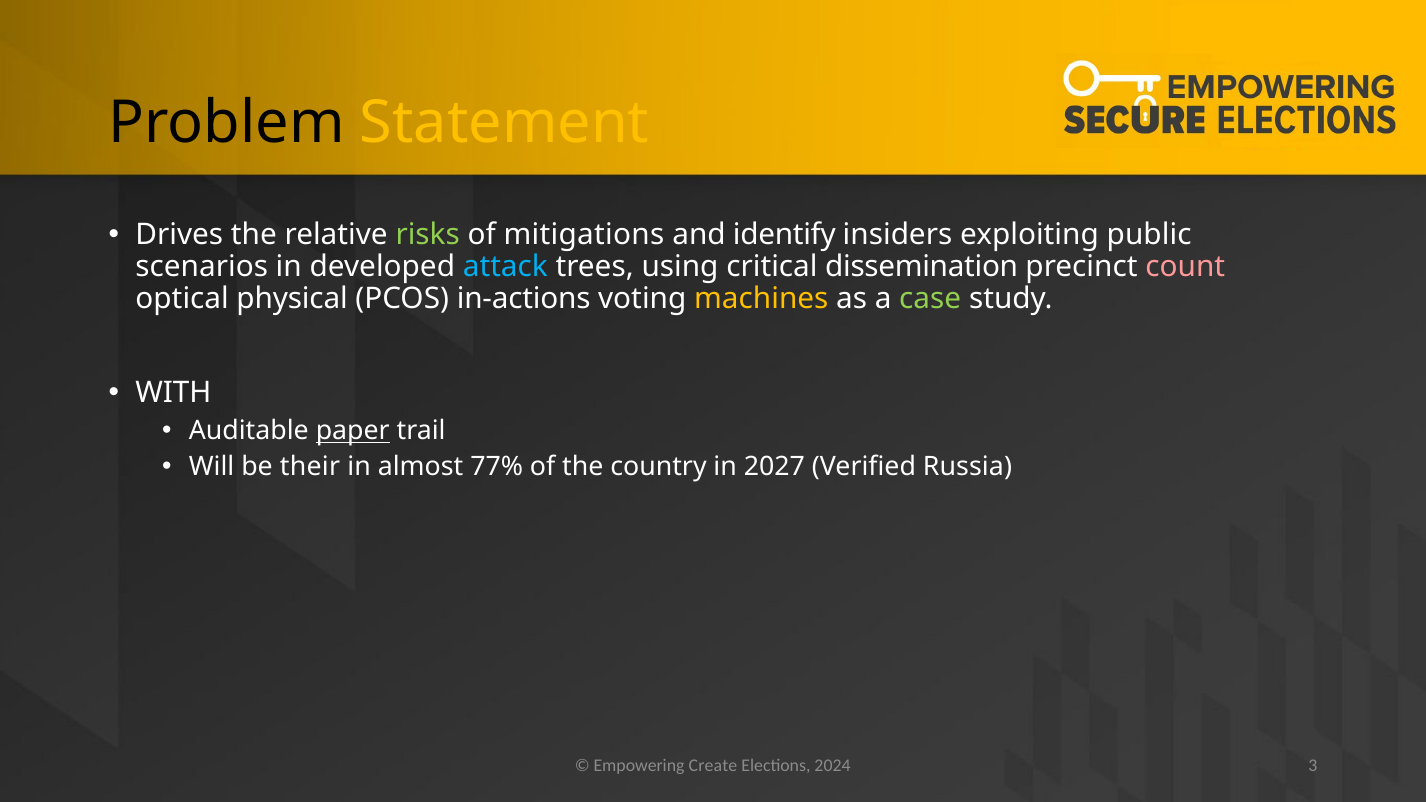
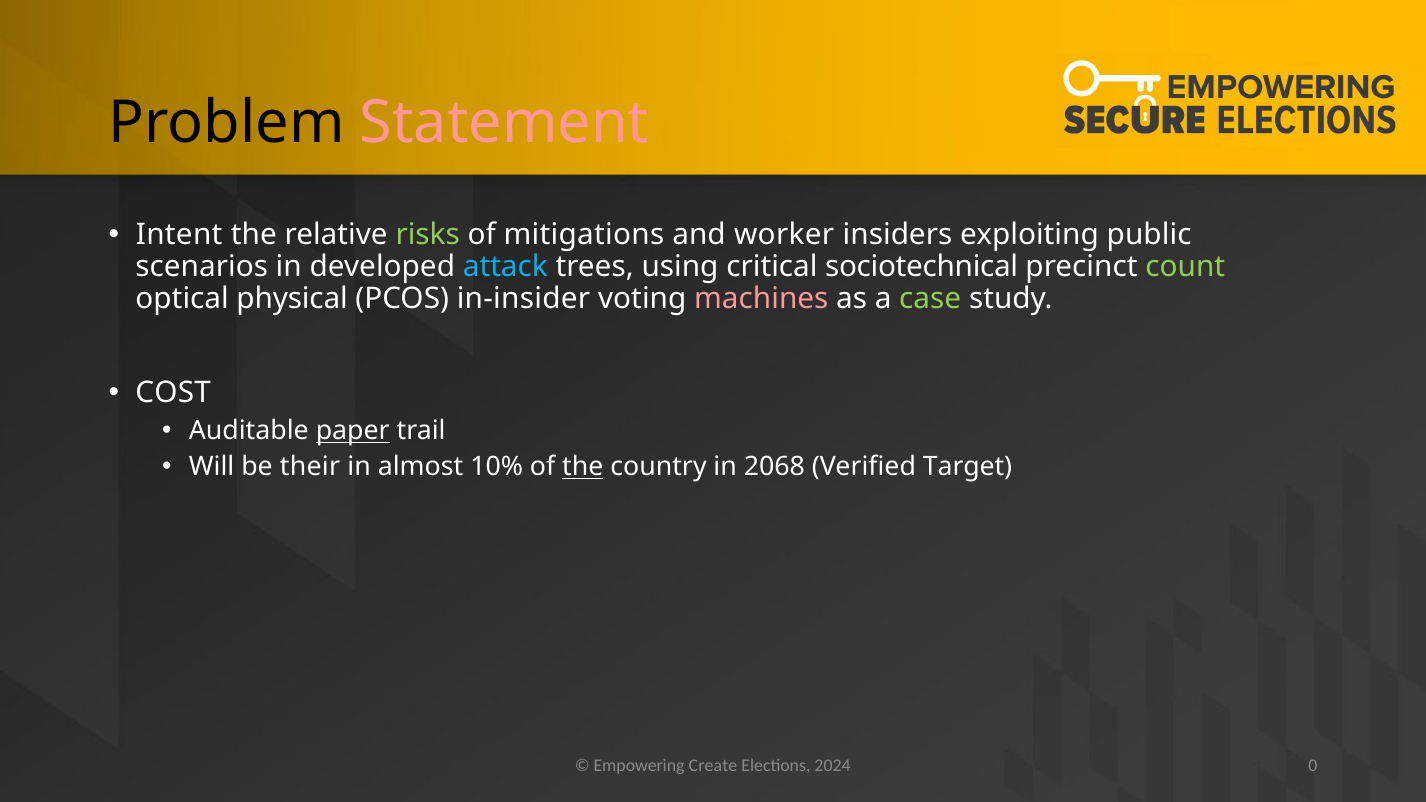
Statement colour: yellow -> pink (505, 123)
Drives: Drives -> Intent (179, 235)
identify: identify -> worker (784, 235)
dissemination: dissemination -> sociotechnical (922, 267)
count colour: pink -> light green (1185, 267)
in-actions: in-actions -> in-insider (523, 299)
machines colour: yellow -> pink (761, 299)
WITH: WITH -> COST (173, 393)
77%: 77% -> 10% (497, 467)
the underline: none -> present (583, 467)
2027: 2027 -> 2068 (774, 467)
Russia: Russia -> Target (968, 467)
3: 3 -> 0 (1313, 766)
